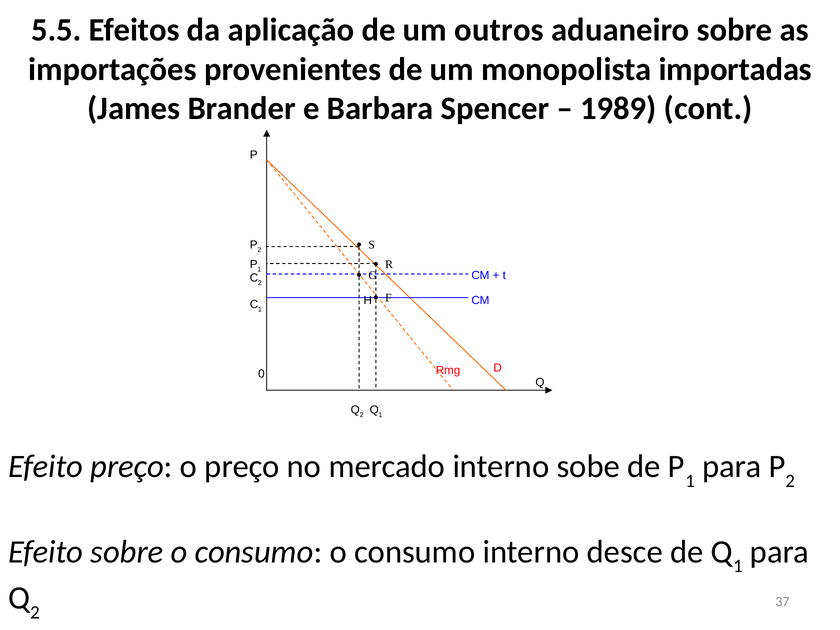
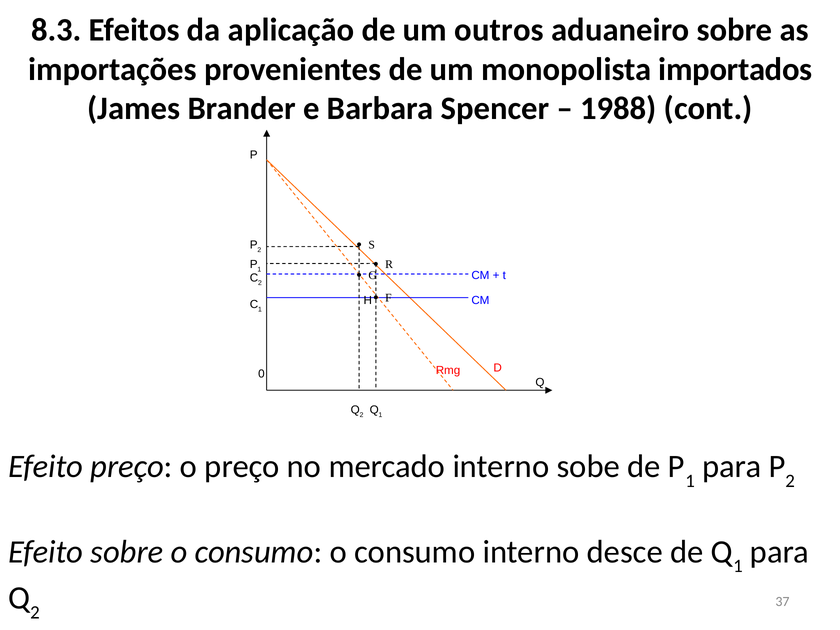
5.5: 5.5 -> 8.3 (56, 30)
importadas: importadas -> importados (735, 69)
1989: 1989 -> 1988 (618, 109)
